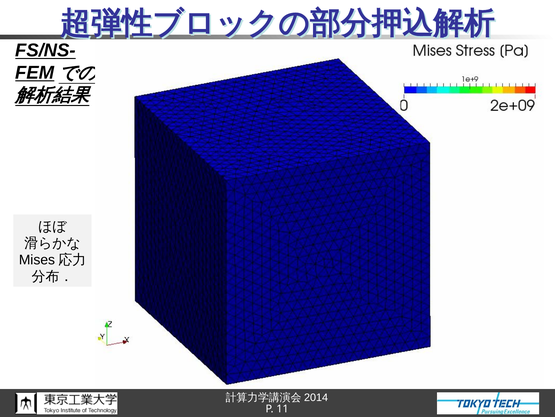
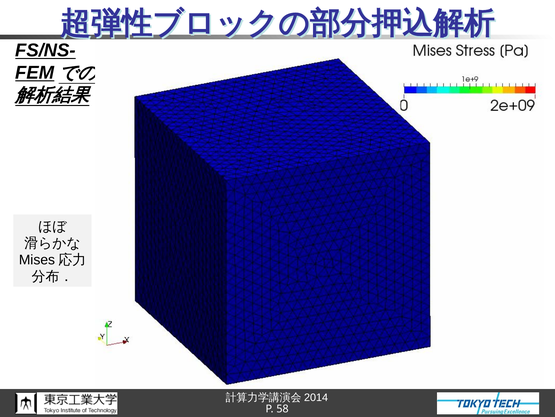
11: 11 -> 58 (282, 408)
